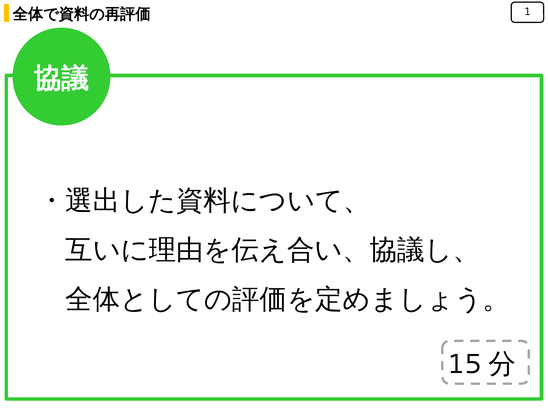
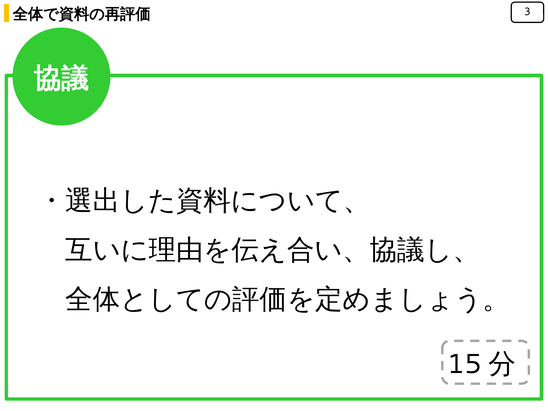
1: 1 -> 3 (527, 12)
